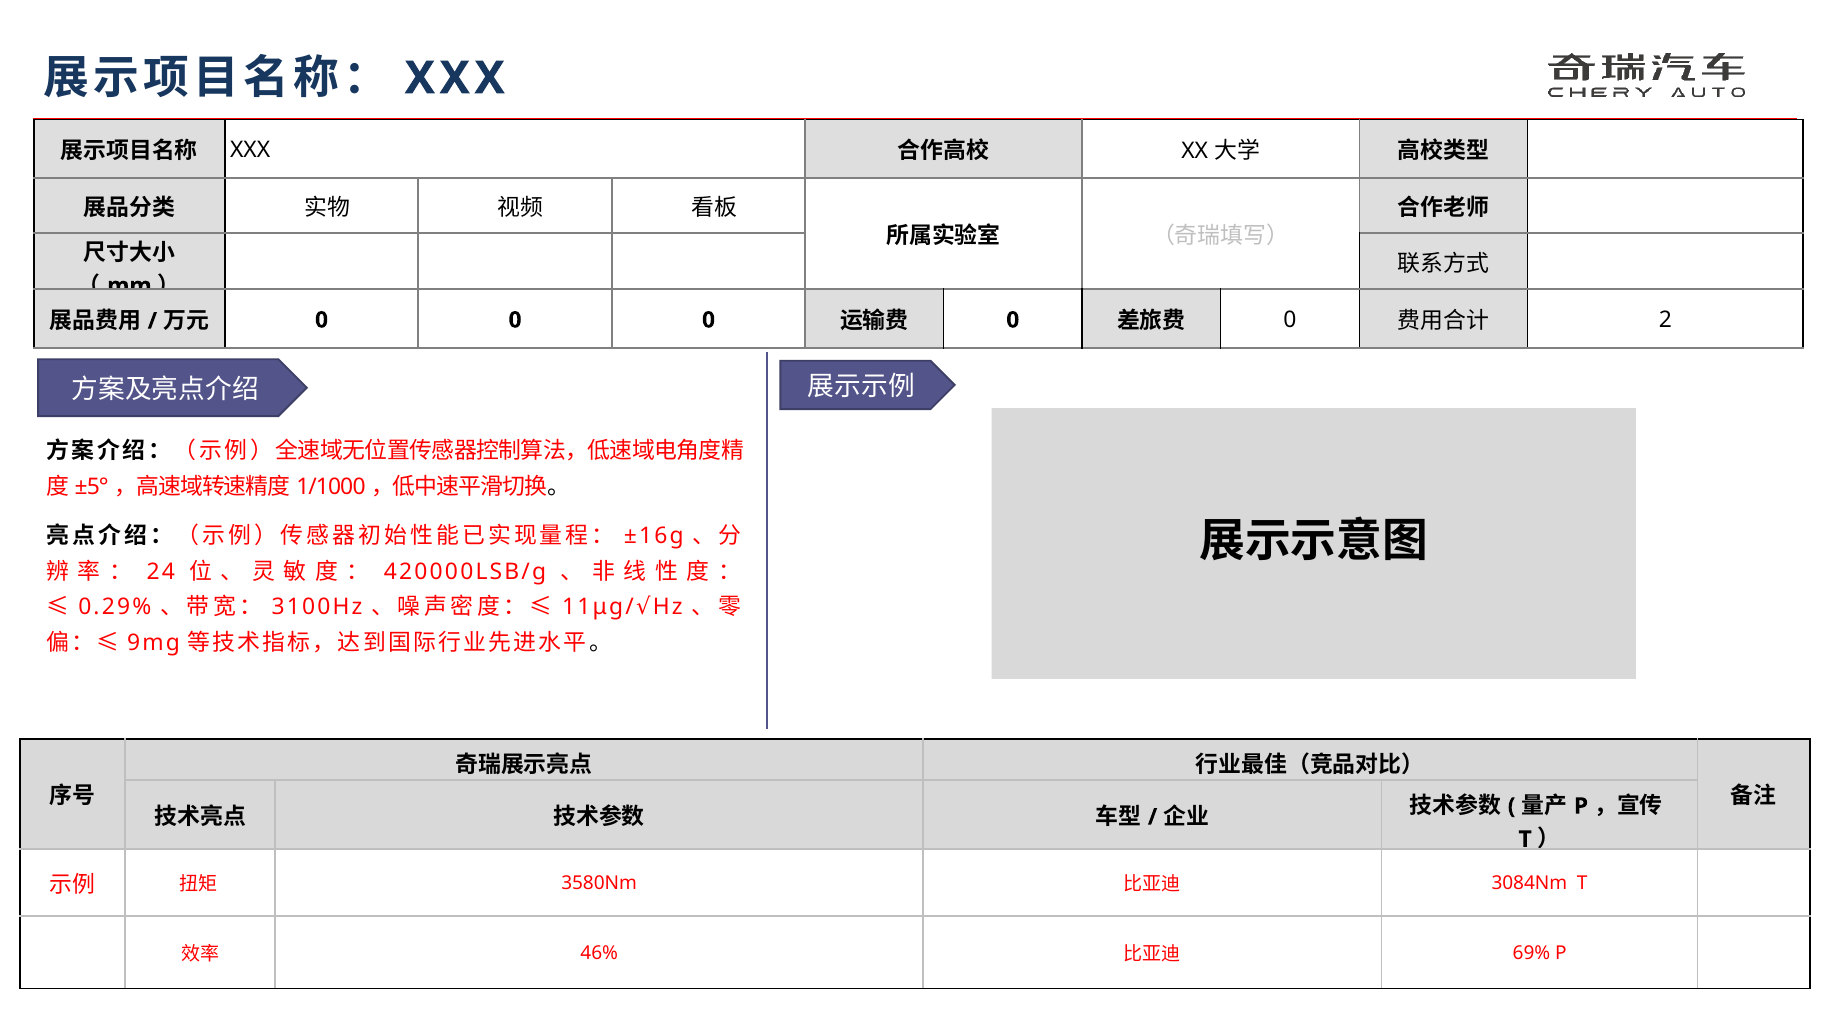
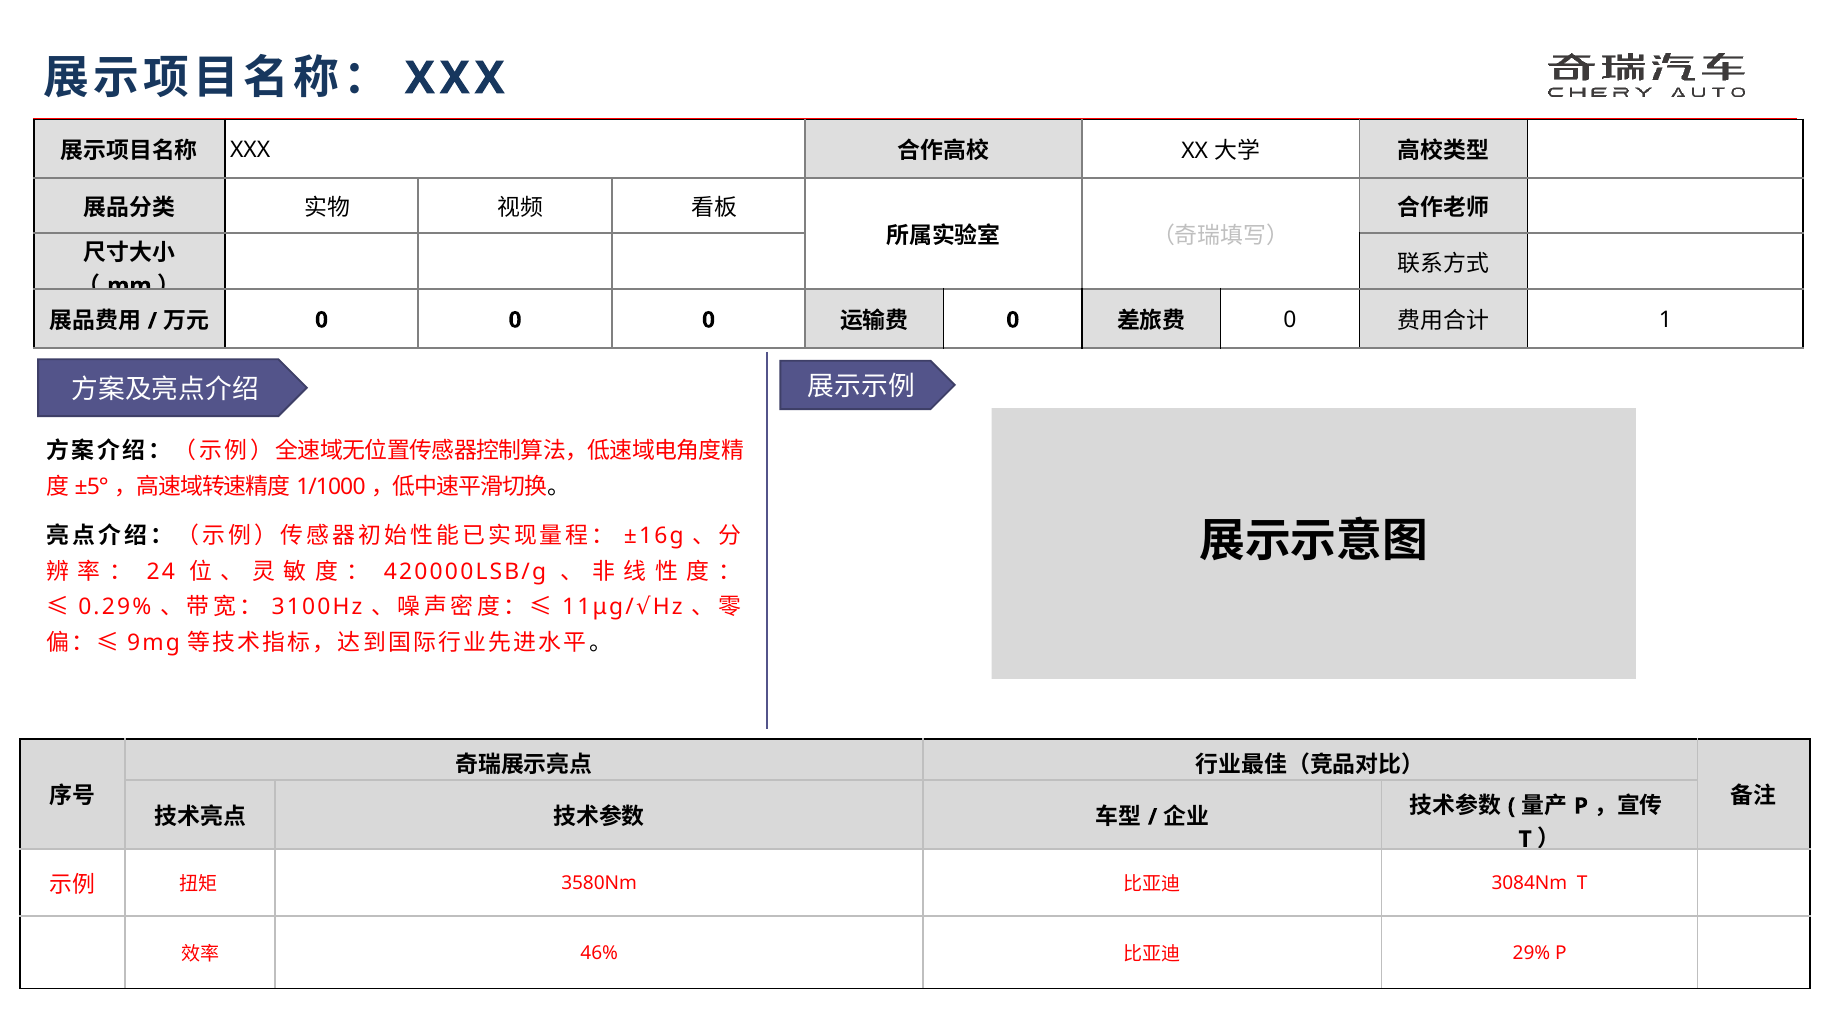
2: 2 -> 1 (1665, 320)
69%: 69% -> 29% (1531, 953)
